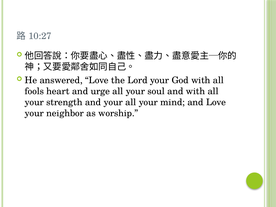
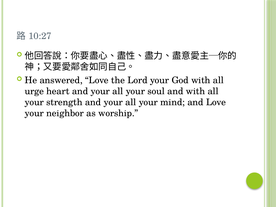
fools: fools -> urge (34, 91)
heart and urge: urge -> your (100, 91)
